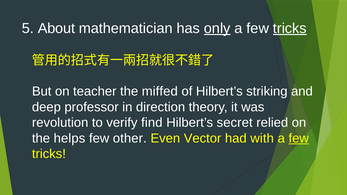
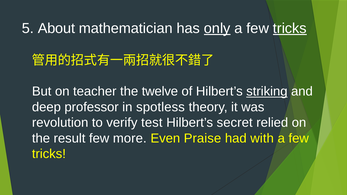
miffed: miffed -> twelve (160, 92)
striking underline: none -> present (267, 92)
direction: direction -> spotless (160, 107)
find: find -> test (152, 123)
helps: helps -> result (70, 138)
other: other -> more (130, 138)
Vector: Vector -> Praise (202, 138)
few underline: present -> none (299, 138)
